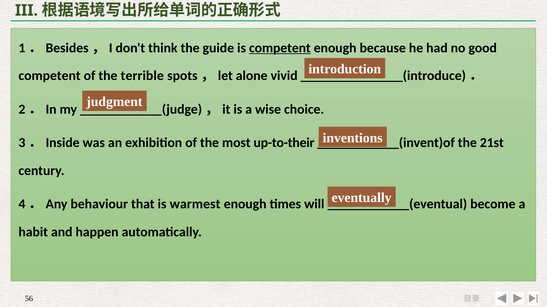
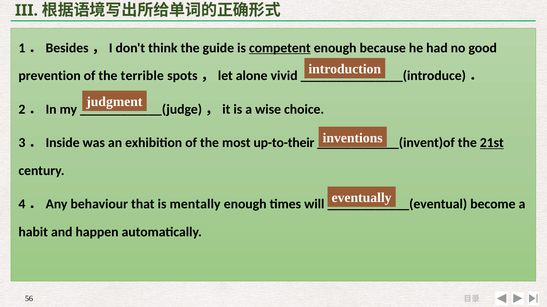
competent: competent -> prevention (50, 76)
21st underline: none -> present (492, 143)
warmest: warmest -> mentally (195, 205)
